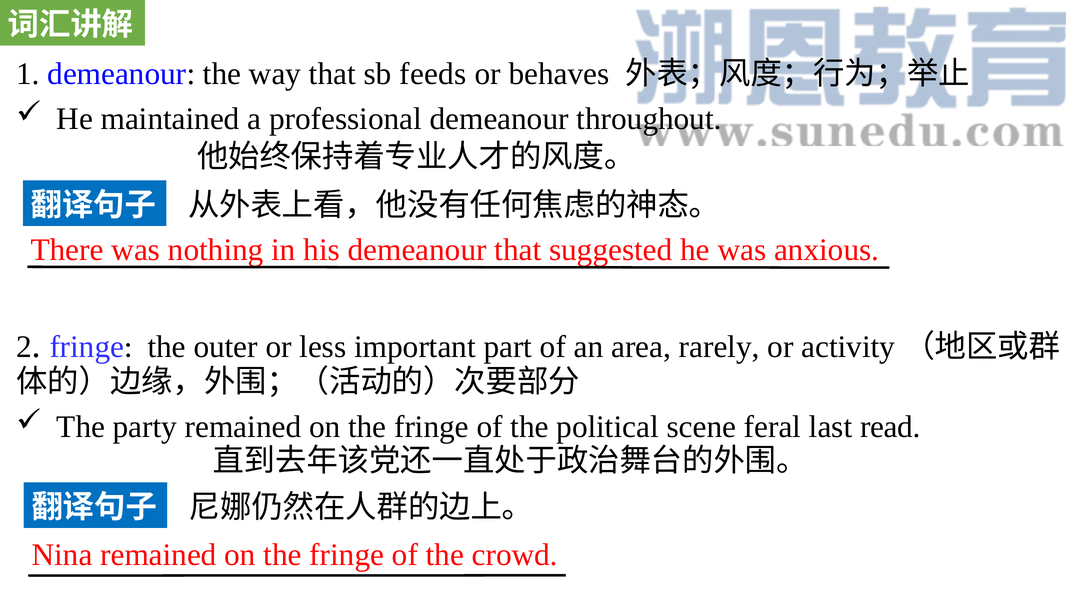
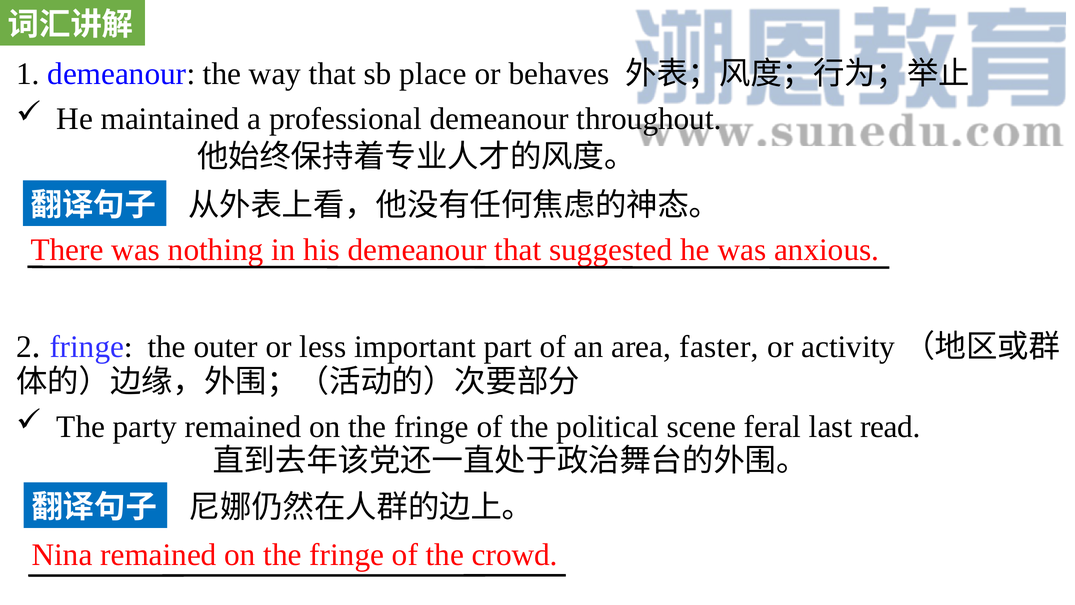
feeds: feeds -> place (433, 74)
rarely: rarely -> faster (719, 347)
